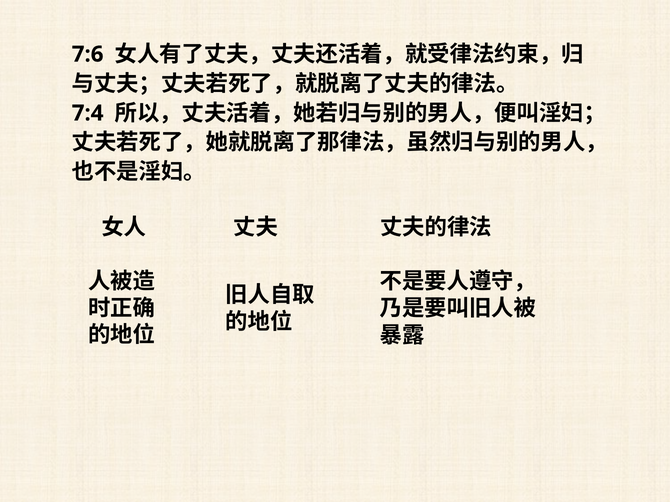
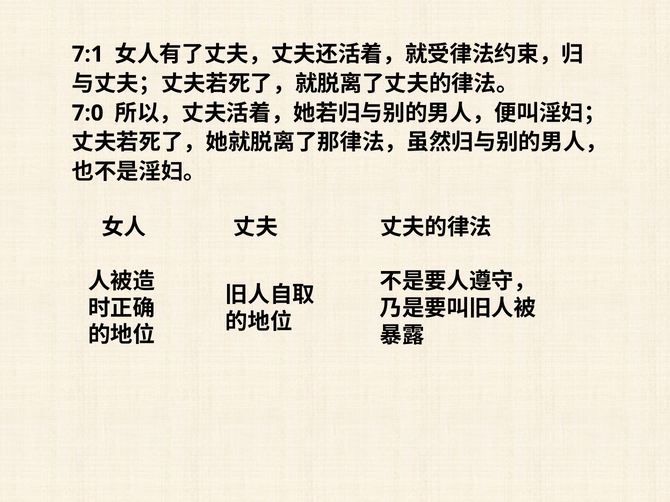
7:6: 7:6 -> 7:1 (88, 54)
7:4: 7:4 -> 7:0 (88, 113)
